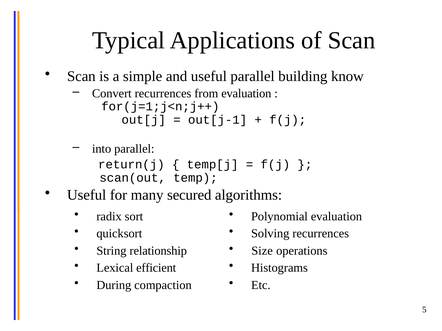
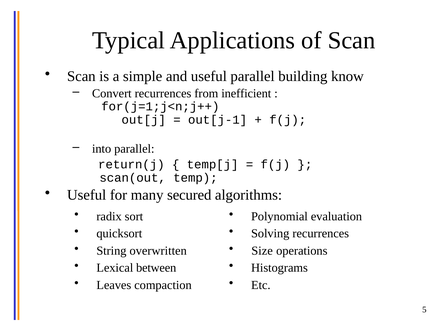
from evaluation: evaluation -> inefficient (246, 93)
relationship: relationship -> overwritten (158, 251)
efficient: efficient -> between (156, 268)
During: During -> Leaves (114, 285)
